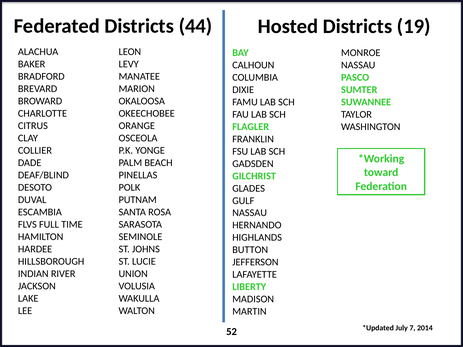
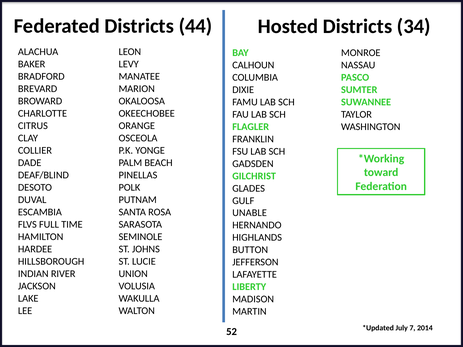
19: 19 -> 34 (414, 26)
NASSAU: NASSAU -> UNABLE (250, 213)
